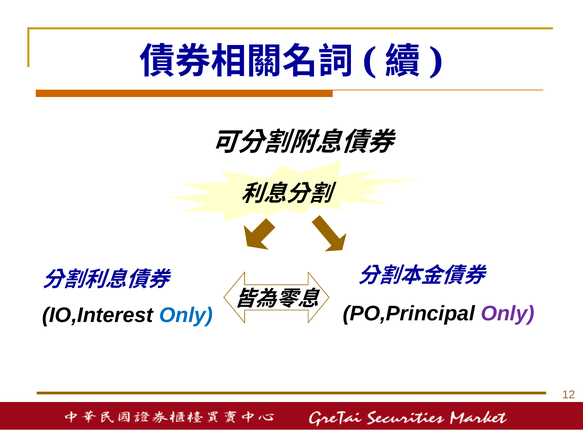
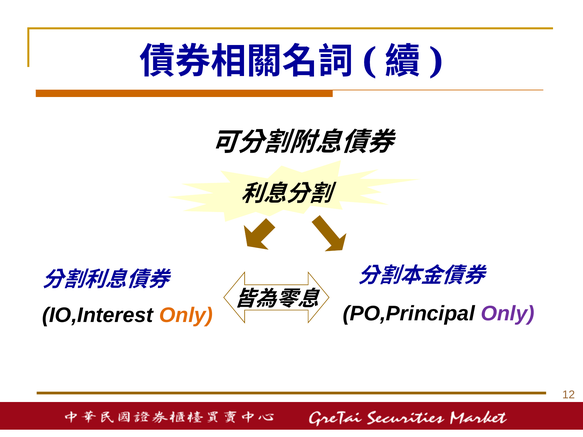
Only colour: blue -> orange (186, 316)
